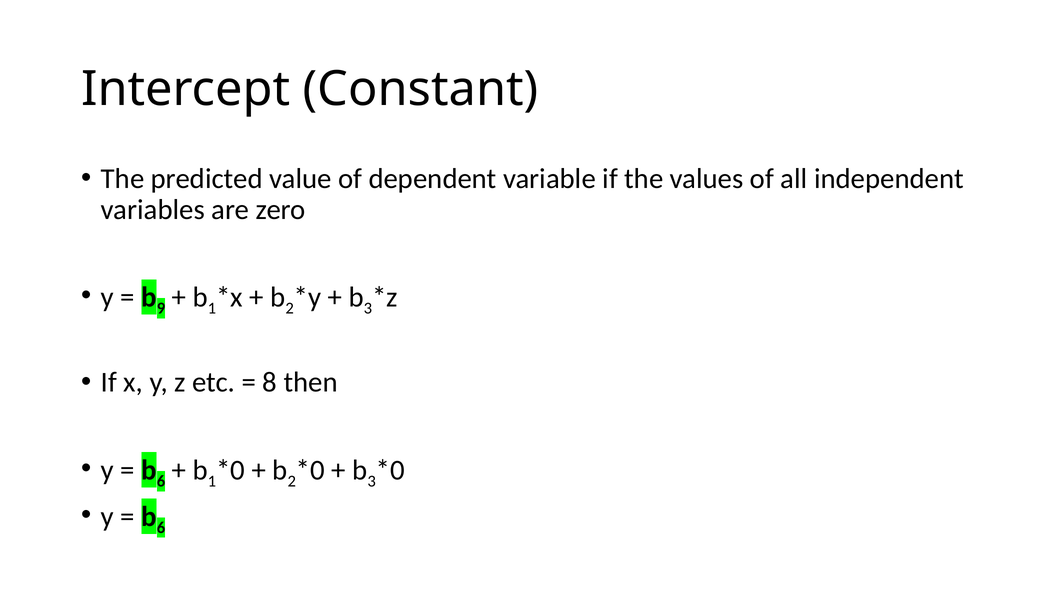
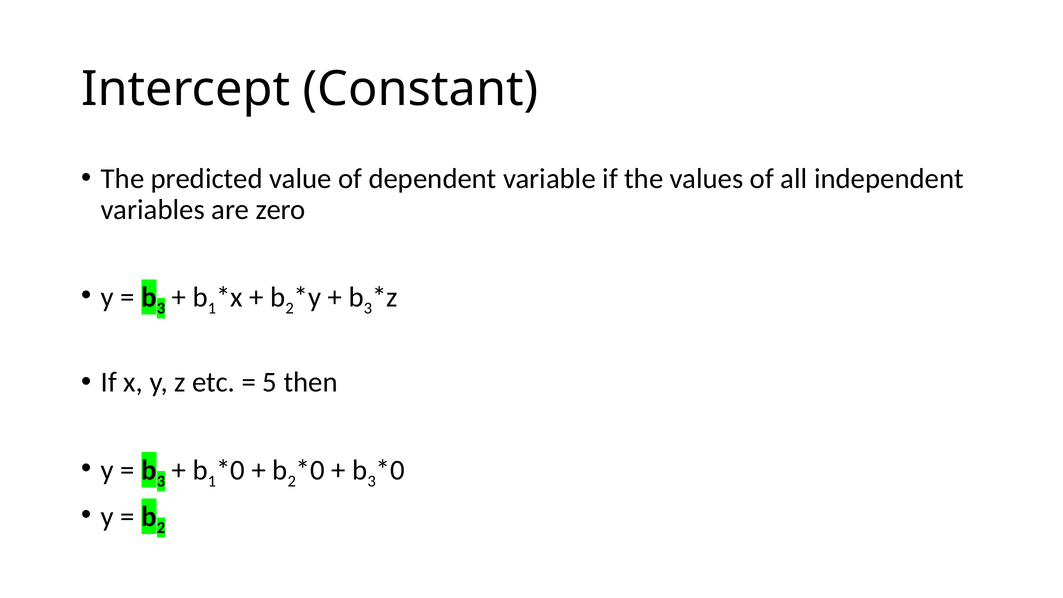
9: 9 -> 3 (161, 308)
8: 8 -> 5 (270, 382)
6: 6 -> 3 (161, 481)
6: 6 -> 2 (161, 528)
